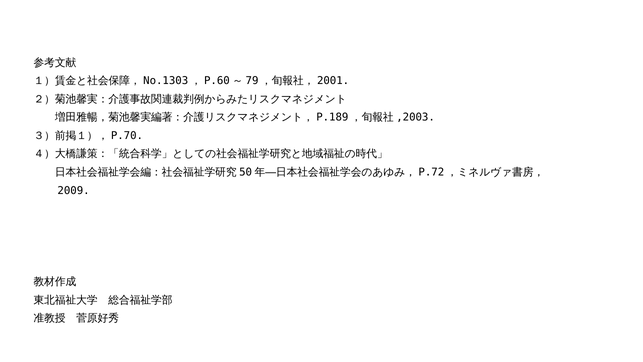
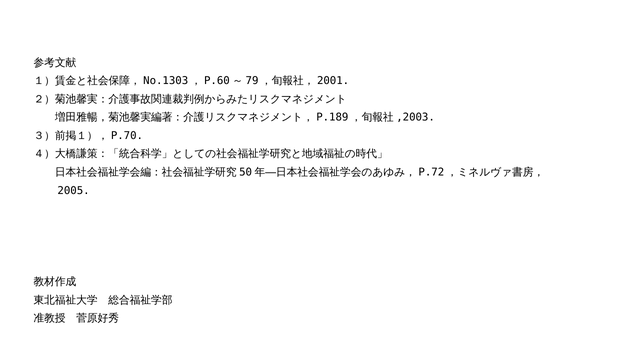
2009: 2009 -> 2005 (74, 190)
